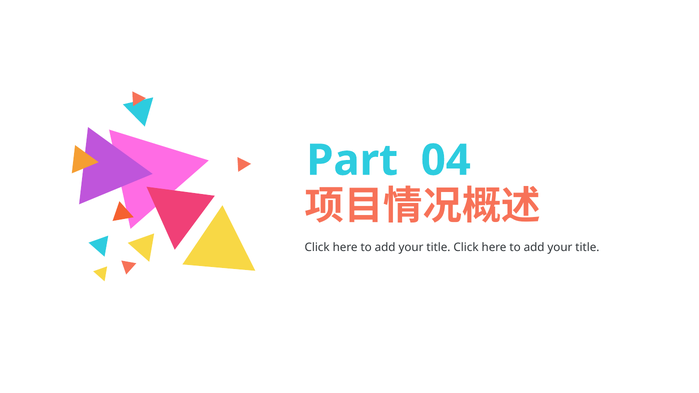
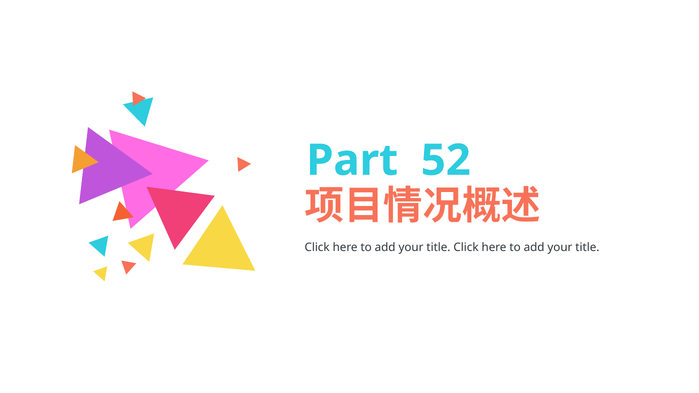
04: 04 -> 52 (446, 161)
